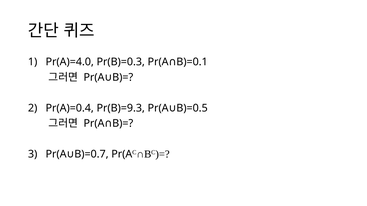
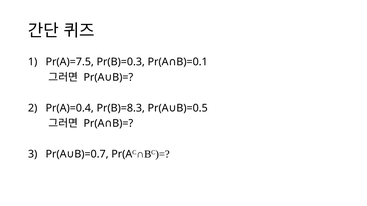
Pr(A)=4.0: Pr(A)=4.0 -> Pr(A)=7.5 (70, 62)
Pr(B)=9.3: Pr(B)=9.3 -> Pr(B)=8.3 (121, 108)
